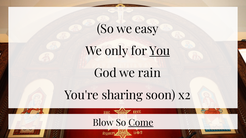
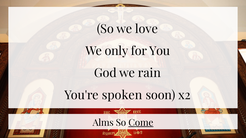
easy: easy -> love (146, 29)
You underline: present -> none (160, 51)
sharing: sharing -> spoken (122, 95)
Blow: Blow -> Alms (103, 123)
